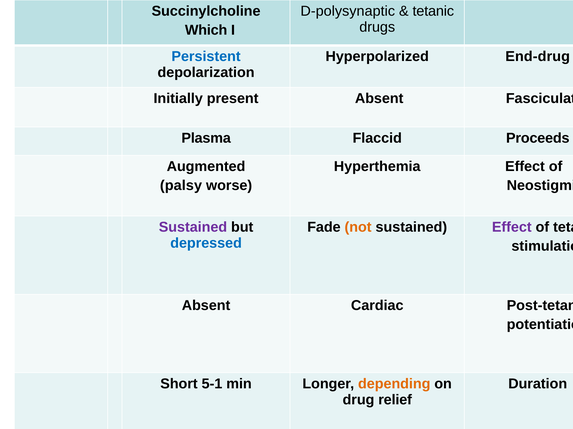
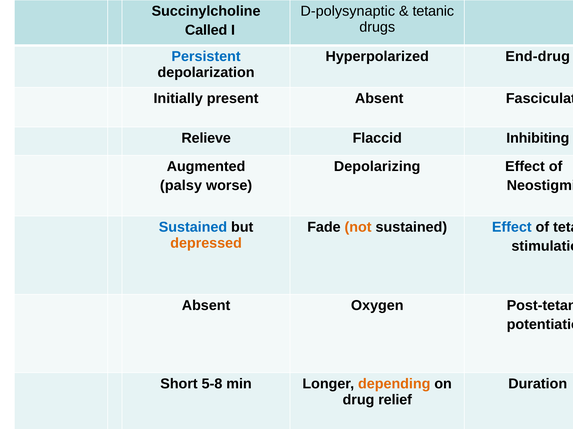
Which: Which -> Called (206, 30)
Plasma: Plasma -> Relieve (206, 138)
Proceeds: Proceeds -> Inhibiting (538, 138)
Hyperthemia: Hyperthemia -> Depolarizing (377, 167)
Sustained colour: purple -> blue (193, 228)
Effect colour: purple -> blue (512, 228)
depressed colour: blue -> orange (206, 244)
Cardiac: Cardiac -> Oxygen (377, 306)
5-1: 5-1 -> 5-8 (212, 385)
